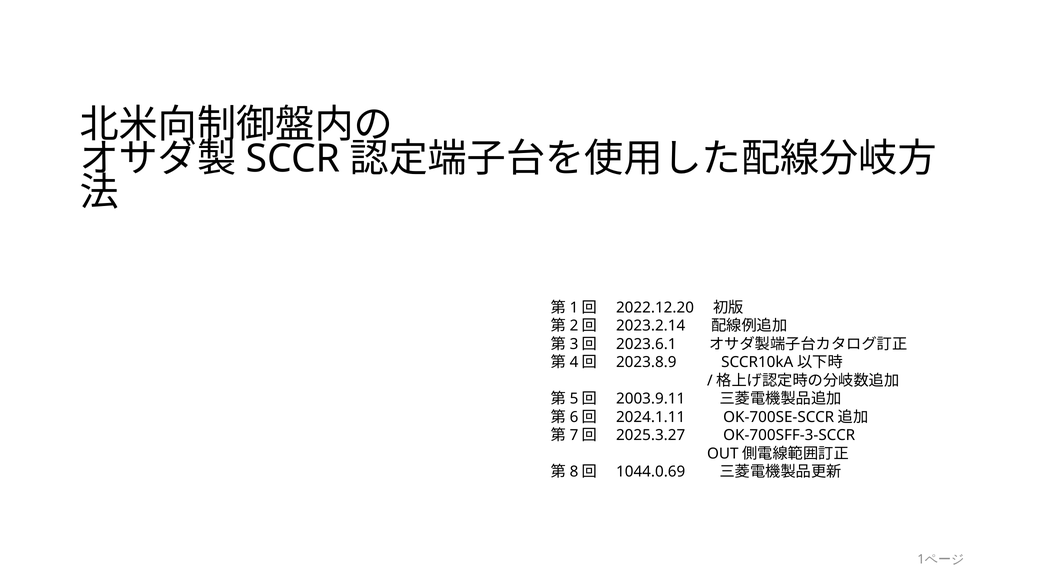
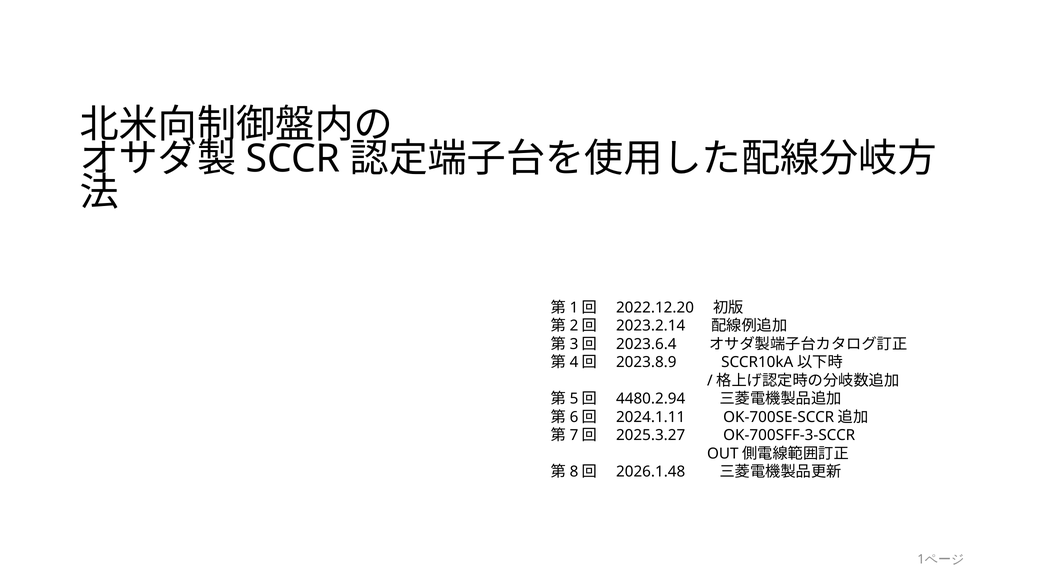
2023.6.1: 2023.6.1 -> 2023.6.4 (646, 344)
2003.9.11: 2003.9.11 -> 4480.2.94 (651, 399)
1044.0.69: 1044.0.69 -> 2026.1.48 (651, 472)
